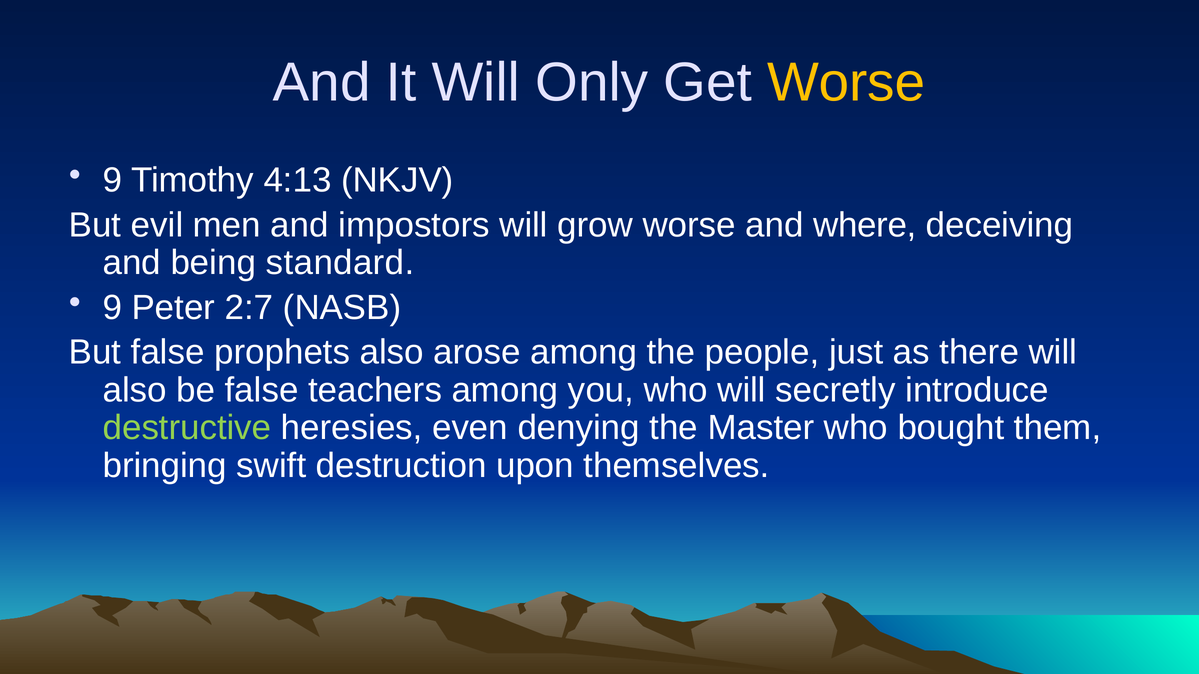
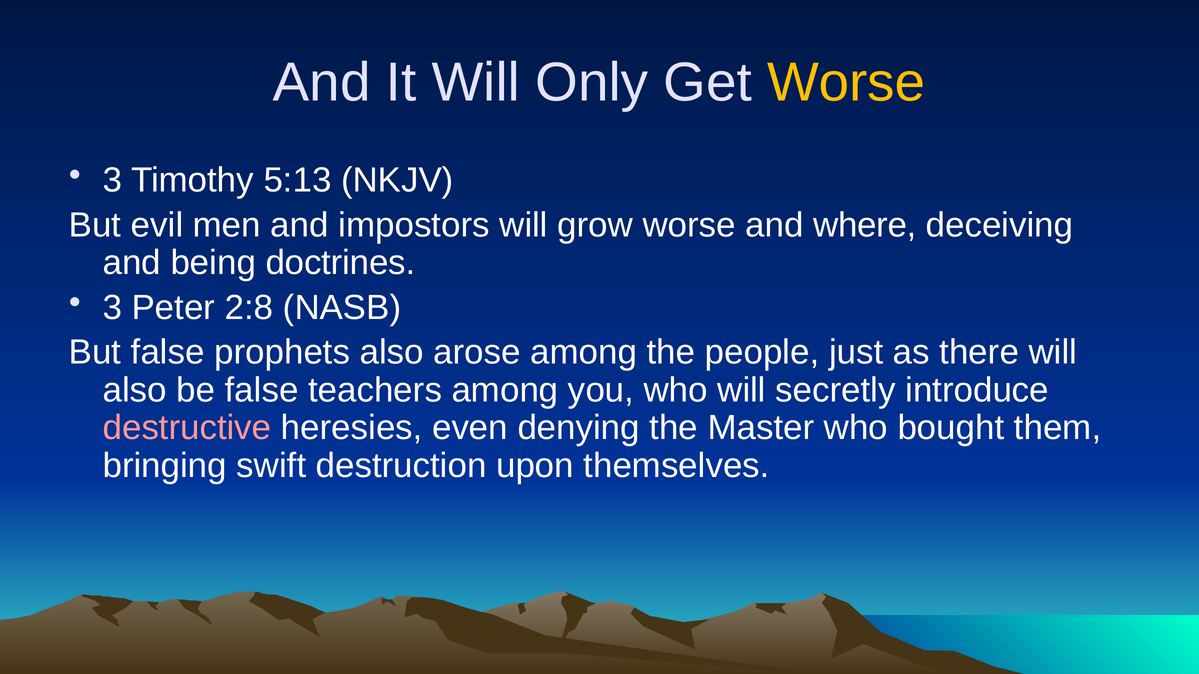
9: 9 -> 3 (112, 181)
4:13: 4:13 -> 5:13 (298, 181)
standard: standard -> doctrines (340, 263)
9: 9 -> 3 (112, 308)
2:7: 2:7 -> 2:8 (249, 308)
destructive colour: light green -> pink (187, 428)
